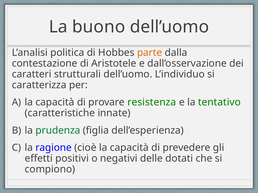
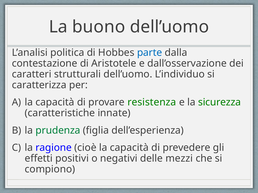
parte colour: orange -> blue (150, 53)
tentativo: tentativo -> sicurezza (219, 103)
dotati: dotati -> mezzi (179, 159)
